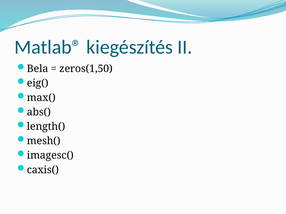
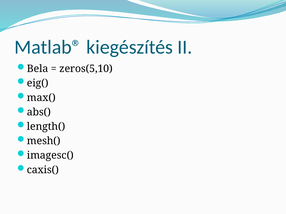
zeros(1,50: zeros(1,50 -> zeros(5,10 (86, 69)
